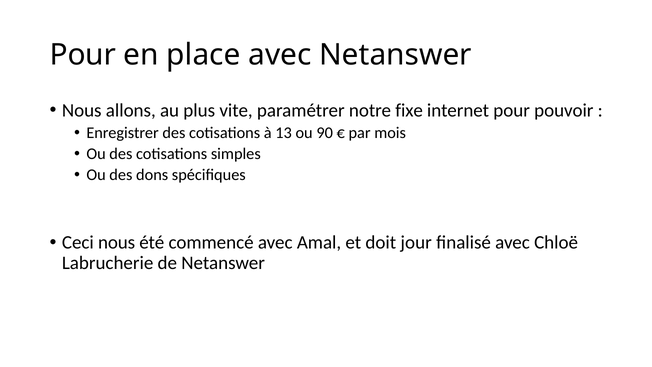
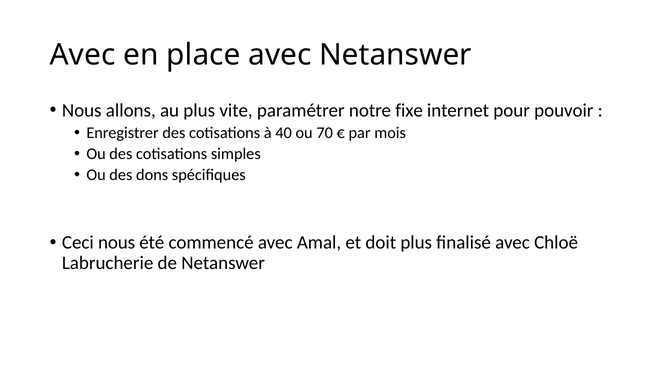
Pour: Pour -> Avec (83, 55)
13: 13 -> 40 (284, 133)
90: 90 -> 70 (325, 133)
doit jour: jour -> plus (416, 242)
